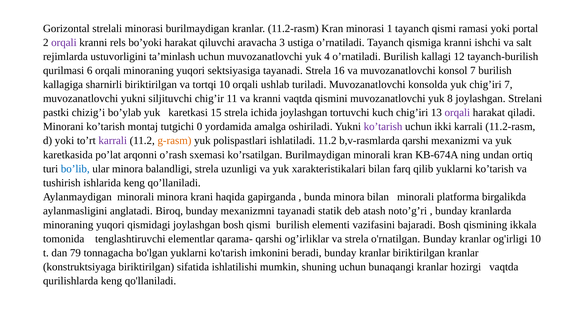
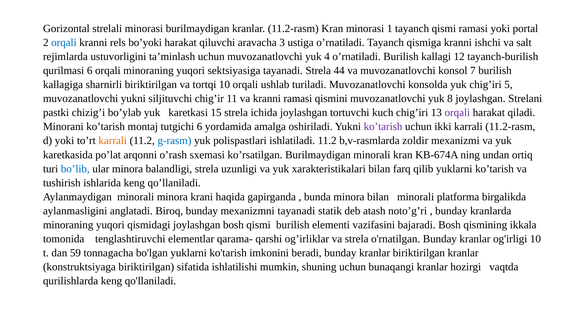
orqali colour: purple -> blue (64, 42)
16: 16 -> 44 (339, 71)
chig’iri 7: 7 -> 5 (508, 85)
kranni vaqtda: vaqtda -> ramasi (298, 99)
tutgichi 0: 0 -> 6 (199, 127)
karrali colour: purple -> orange (113, 141)
g-rasm colour: orange -> blue (174, 141)
b,v-rasmlarda qarshi: qarshi -> zoldir (415, 141)
79: 79 -> 59 (75, 253)
